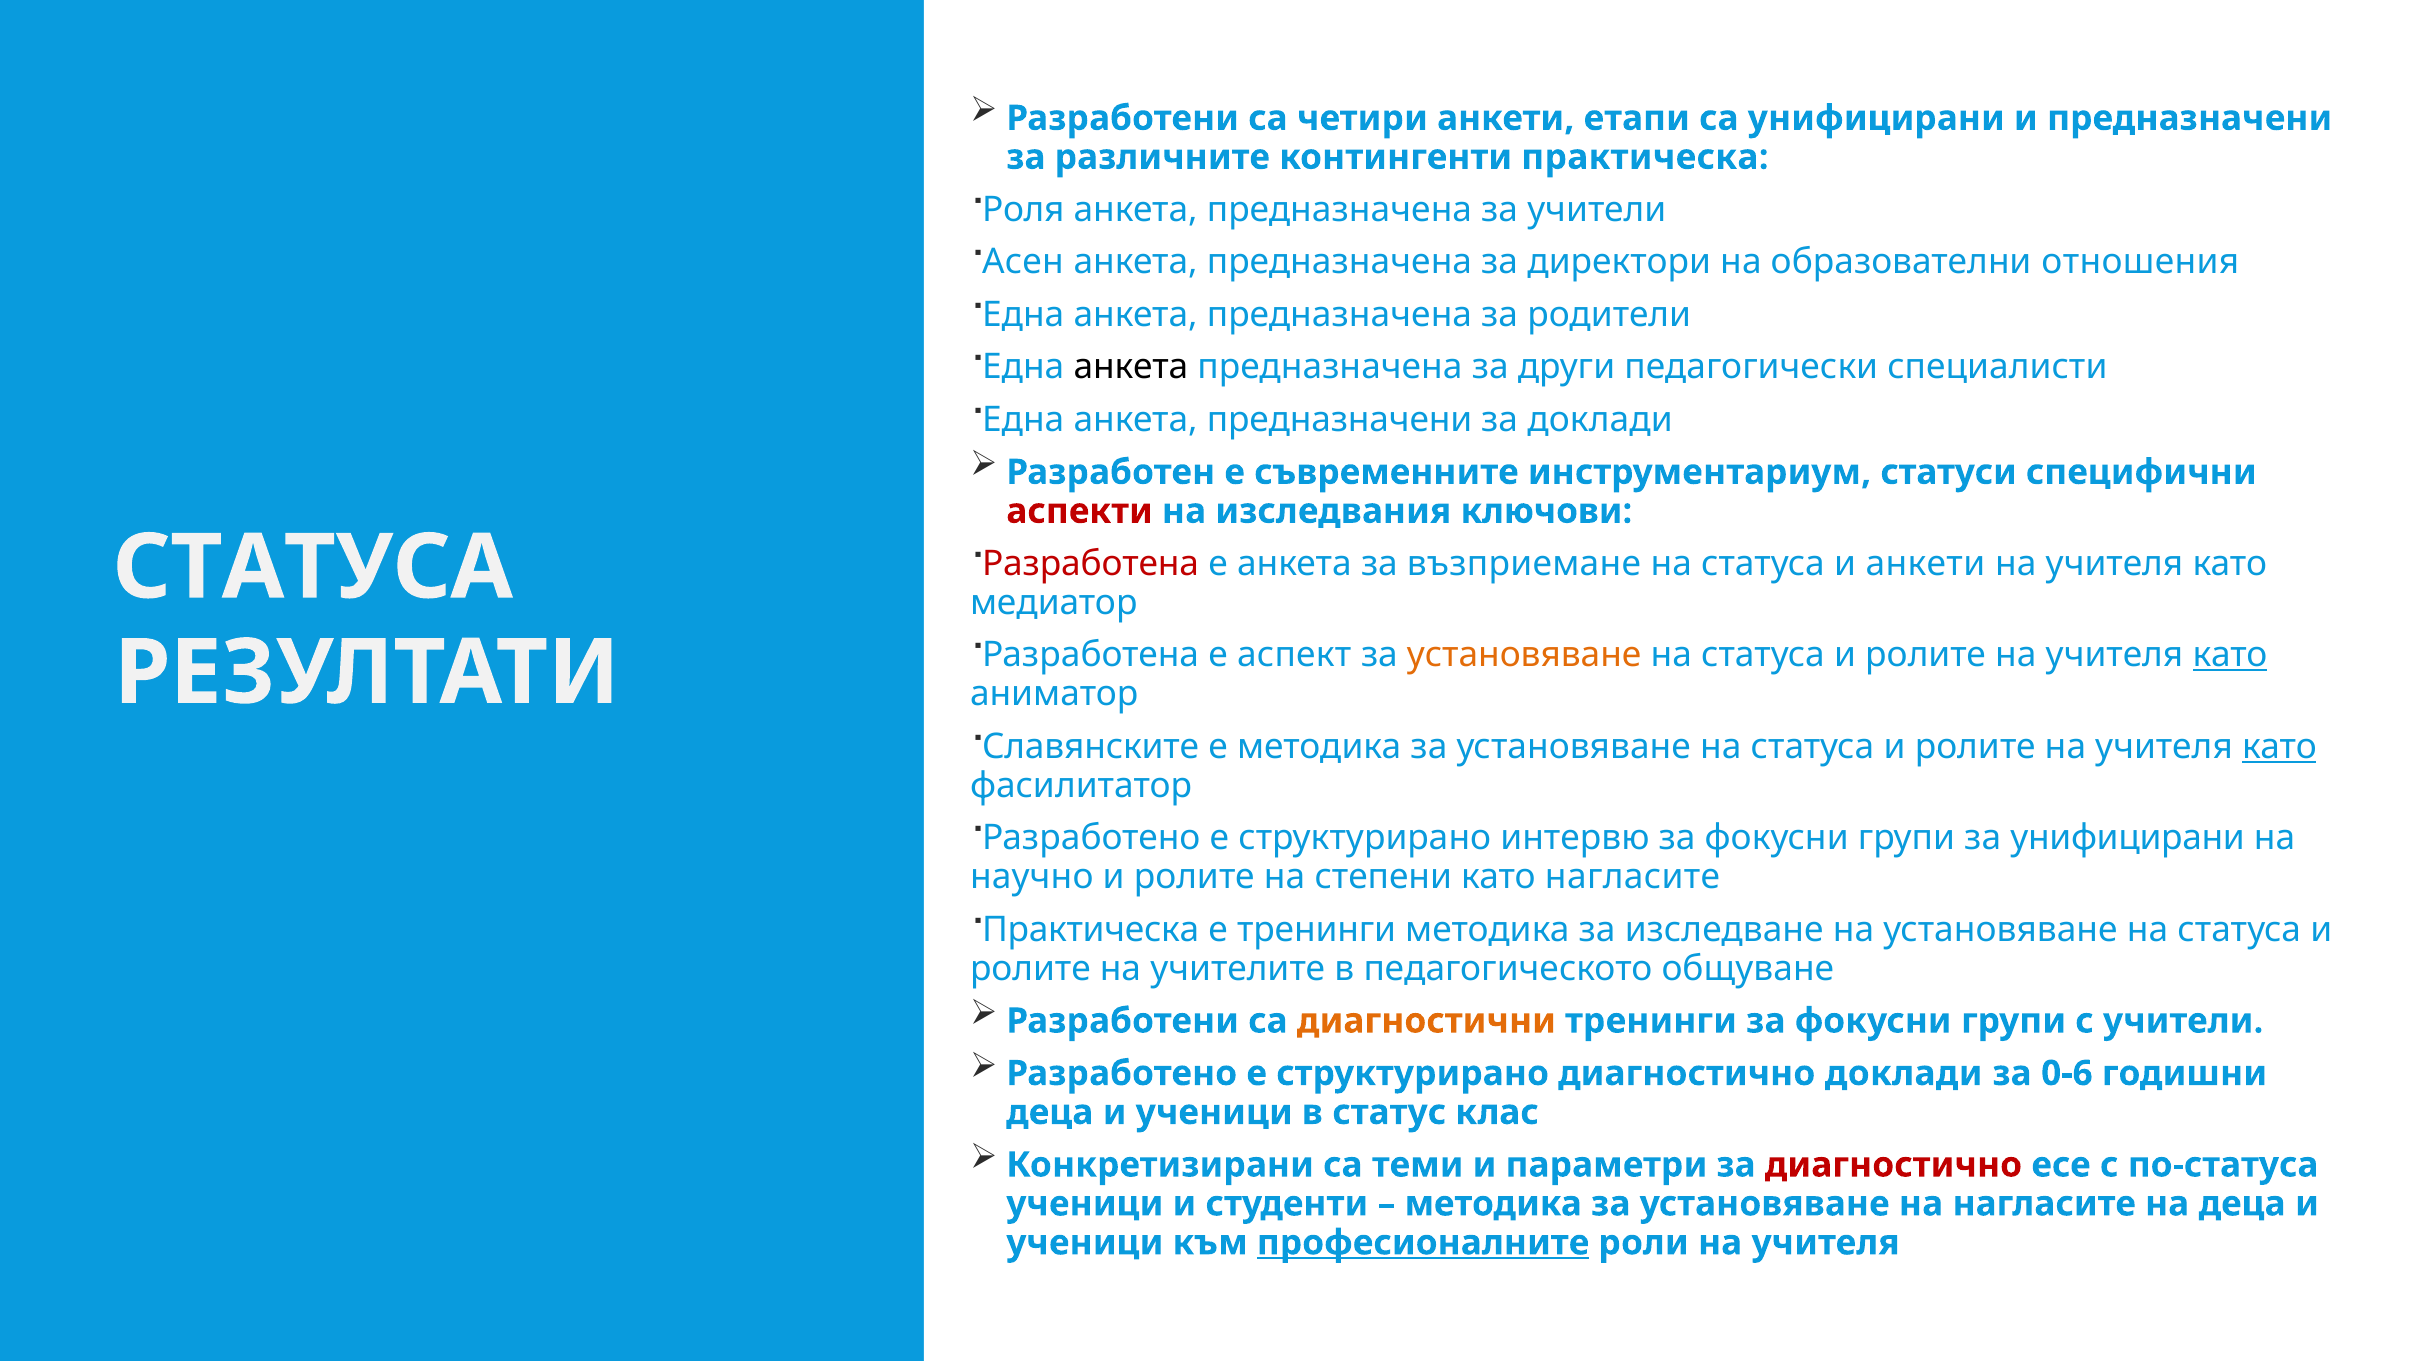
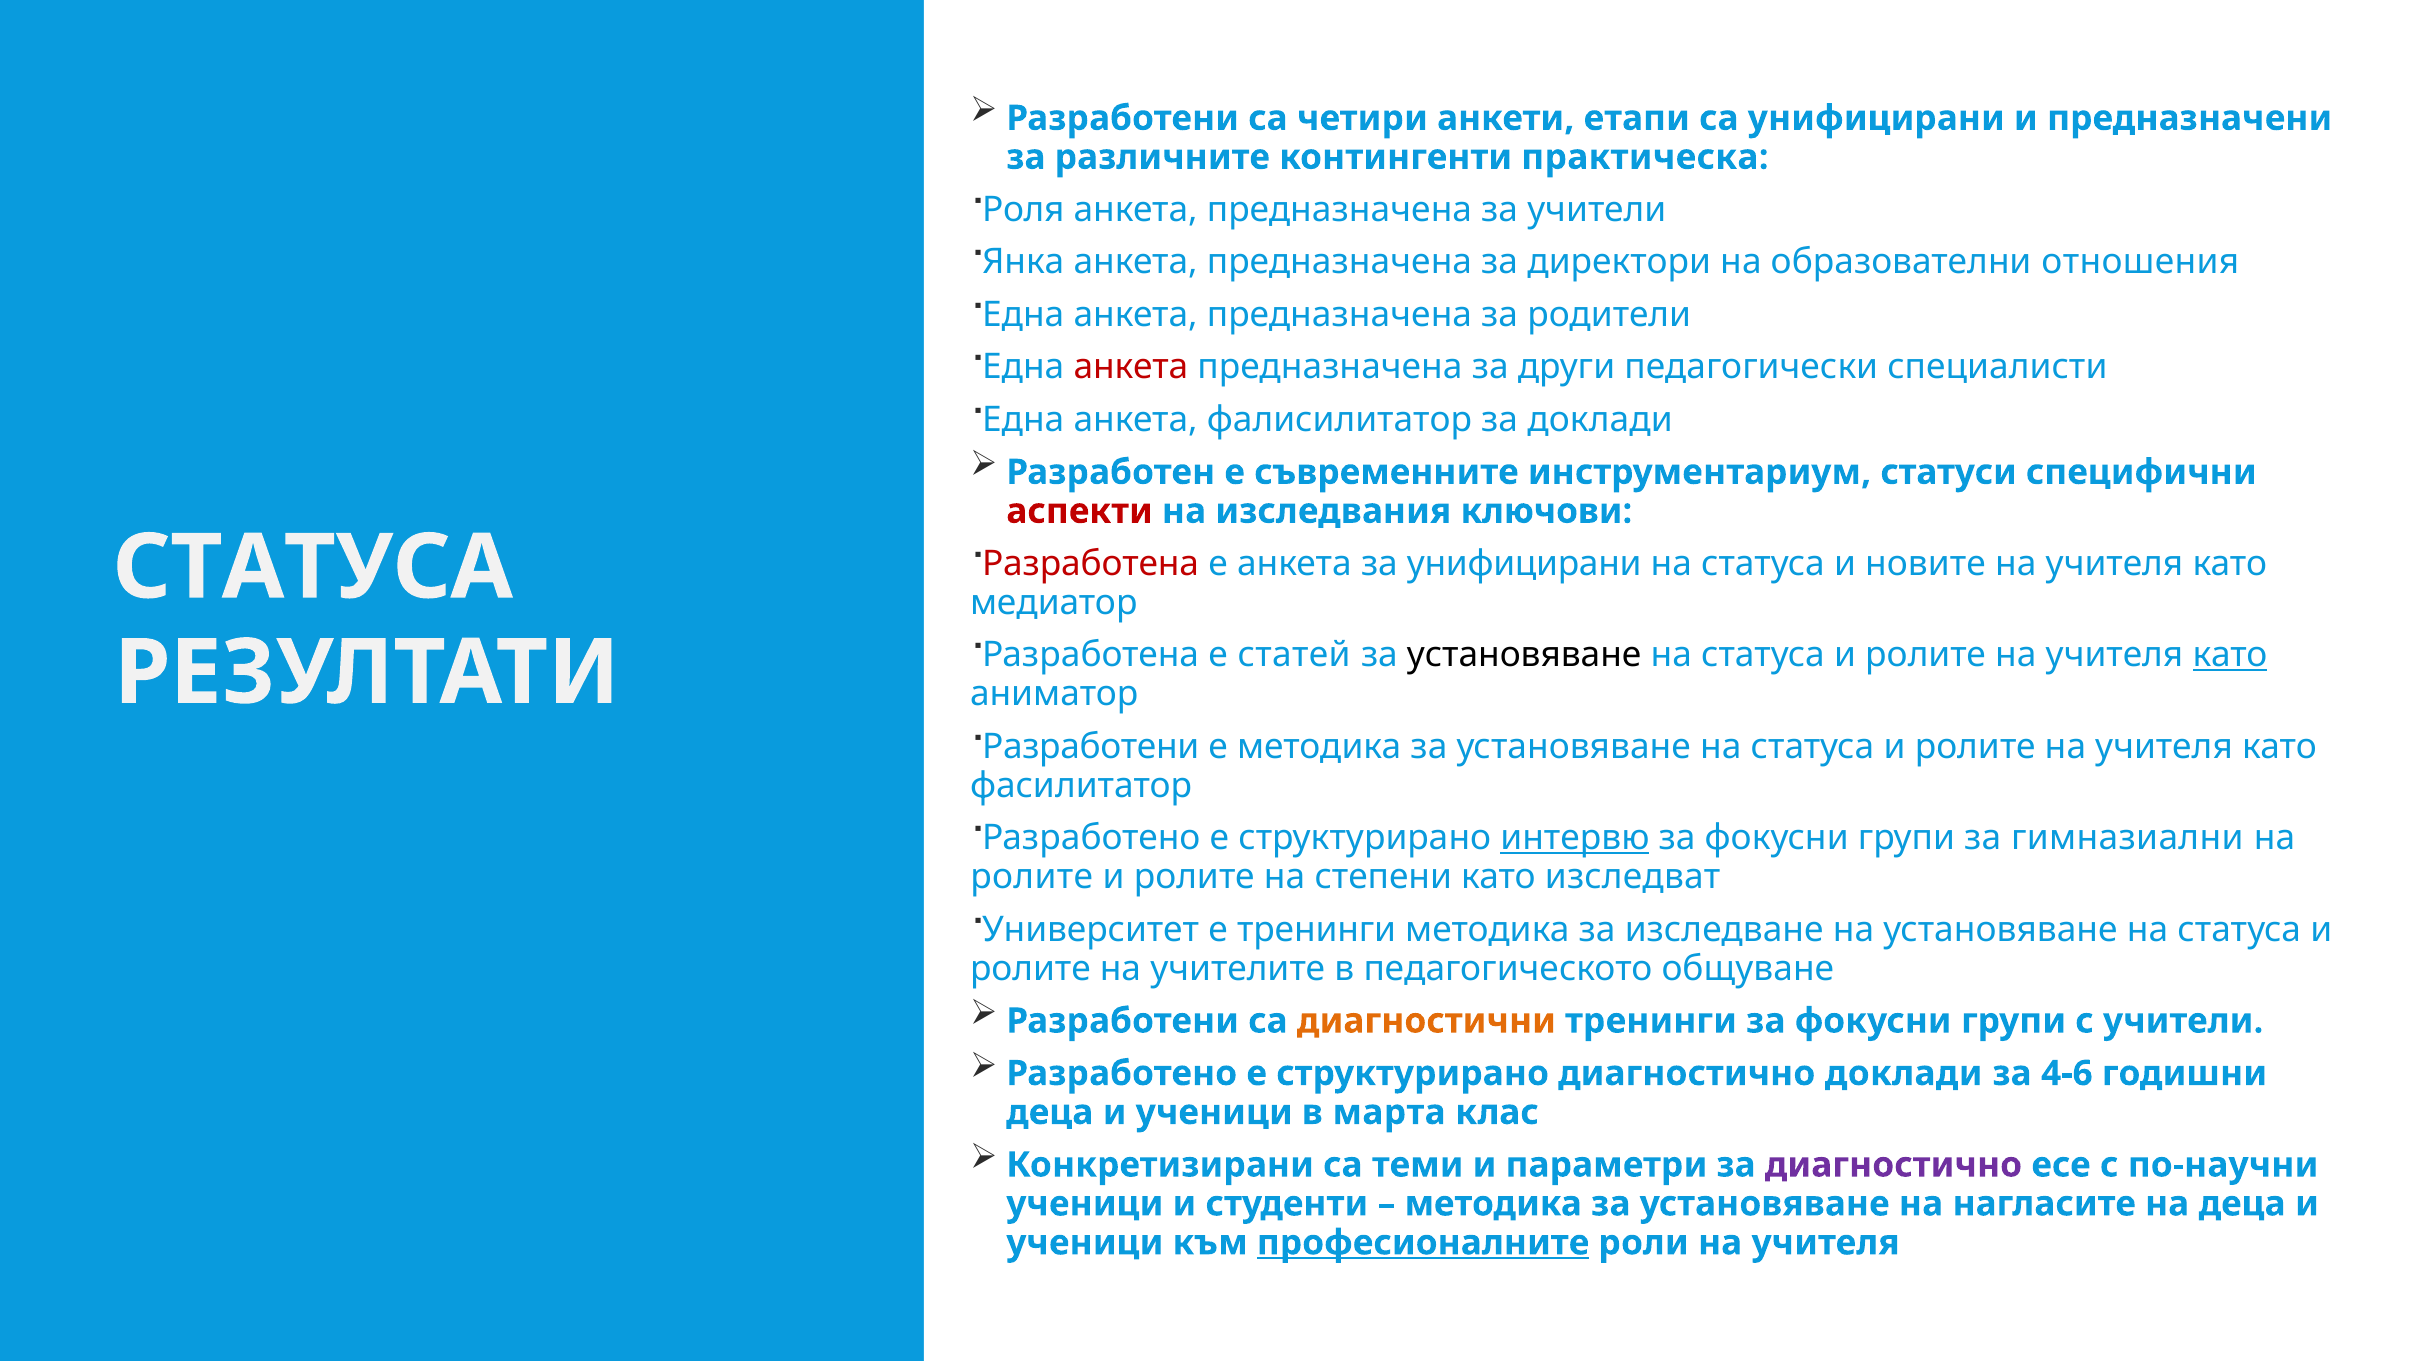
Асен: Асен -> Янка (1023, 262)
анкета colour: black -> red (1131, 367)
анкета предназначени: предназначени -> фалисилитатор (1339, 420)
за възприемане: възприемане -> унифицирани (1524, 564)
и анкети: анкети -> новите (1926, 564)
аспект: аспект -> статей (1294, 655)
установяване colour: orange -> black (1524, 655)
Славянските: Славянските -> Разработени (1091, 747)
като underline: present -> none (2279, 747)
интервю underline: none -> present (1575, 838)
за унифицирани: унифицирани -> гимназиални (2127, 838)
научно: научно -> ролите (1032, 877)
като нагласите: нагласите -> изследват (1633, 877)
Практическа: Практическа -> Университет (1091, 930)
0-6: 0-6 -> 4-6 (2067, 1074)
статус: статус -> марта (1389, 1113)
диагностично colour: red -> purple (1893, 1165)
по-статуса: по-статуса -> по-научни (2223, 1165)
